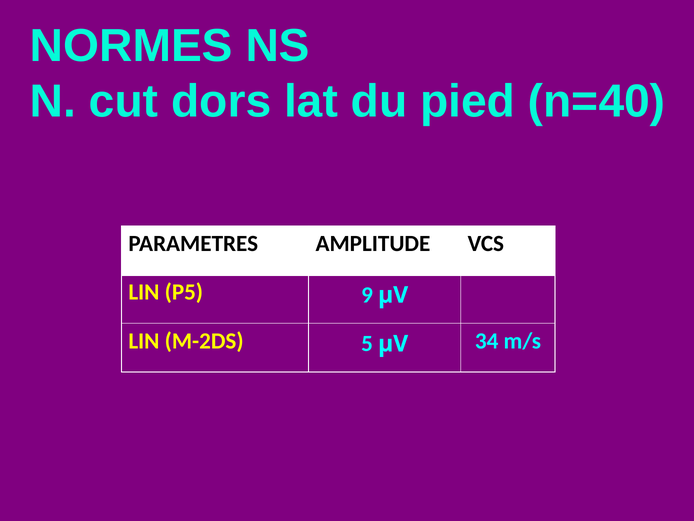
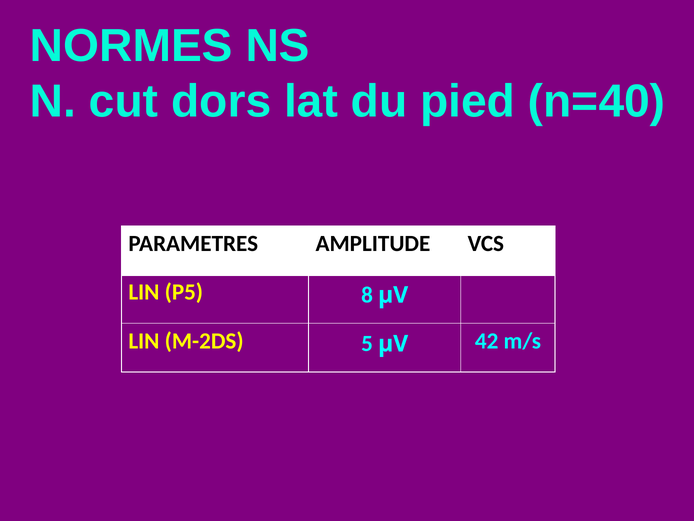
9: 9 -> 8 (367, 295)
34: 34 -> 42 (487, 341)
